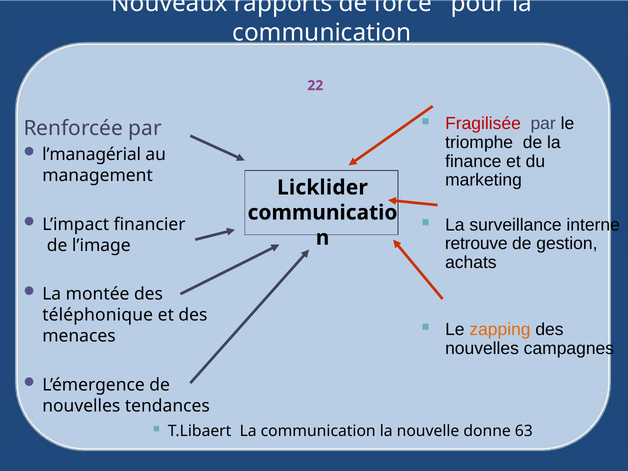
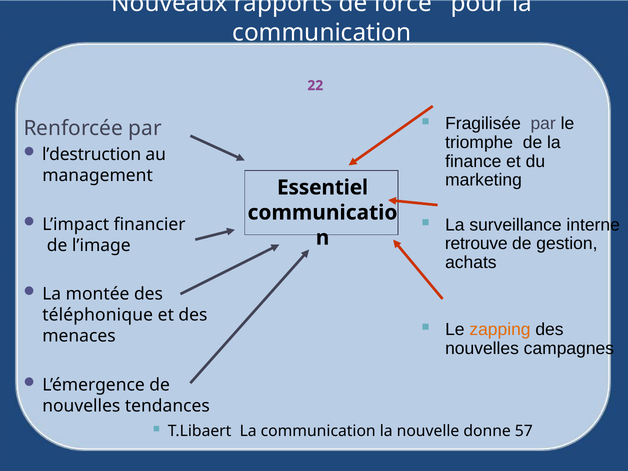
Fragilisée colour: red -> black (483, 124)
l’managérial: l’managérial -> l’destruction (92, 155)
Licklider: Licklider -> Essentiel (323, 187)
63: 63 -> 57 (524, 431)
